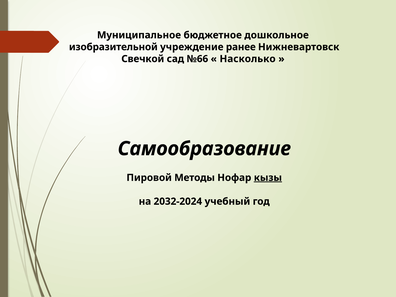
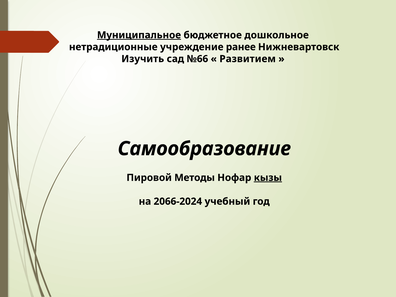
Муниципальное underline: none -> present (139, 35)
изобразительной: изобразительной -> нетрадиционные (113, 47)
Свечкой: Свечкой -> Изучить (143, 59)
Насколько: Насколько -> Развитием (248, 59)
2032-2024: 2032-2024 -> 2066-2024 (178, 201)
